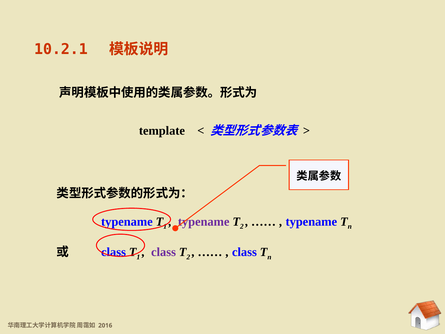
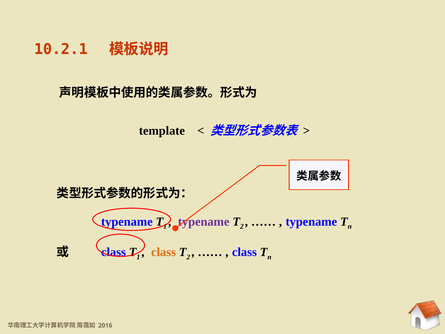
class colour: purple -> orange (164, 252)
